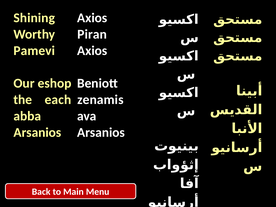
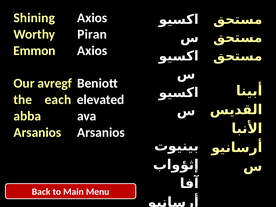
Pamevi: Pamevi -> Emmon (34, 51)
eshop: eshop -> avregf (55, 83)
zenamis: zenamis -> elevated (101, 100)
